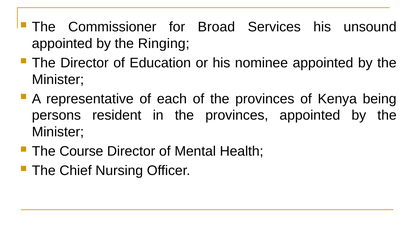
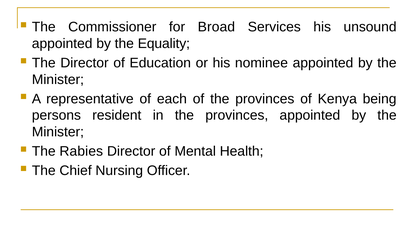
Ringing: Ringing -> Equality (164, 44)
Course: Course -> Rabies (81, 151)
